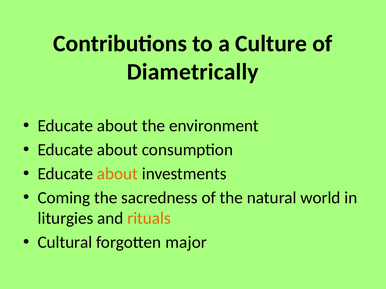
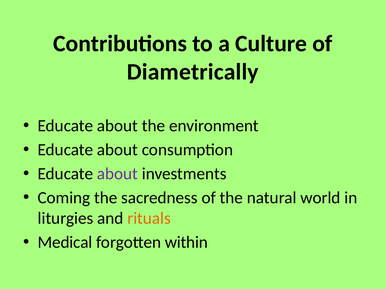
about colour: orange -> purple (117, 174)
Cultural: Cultural -> Medical (65, 243)
major: major -> within (186, 243)
